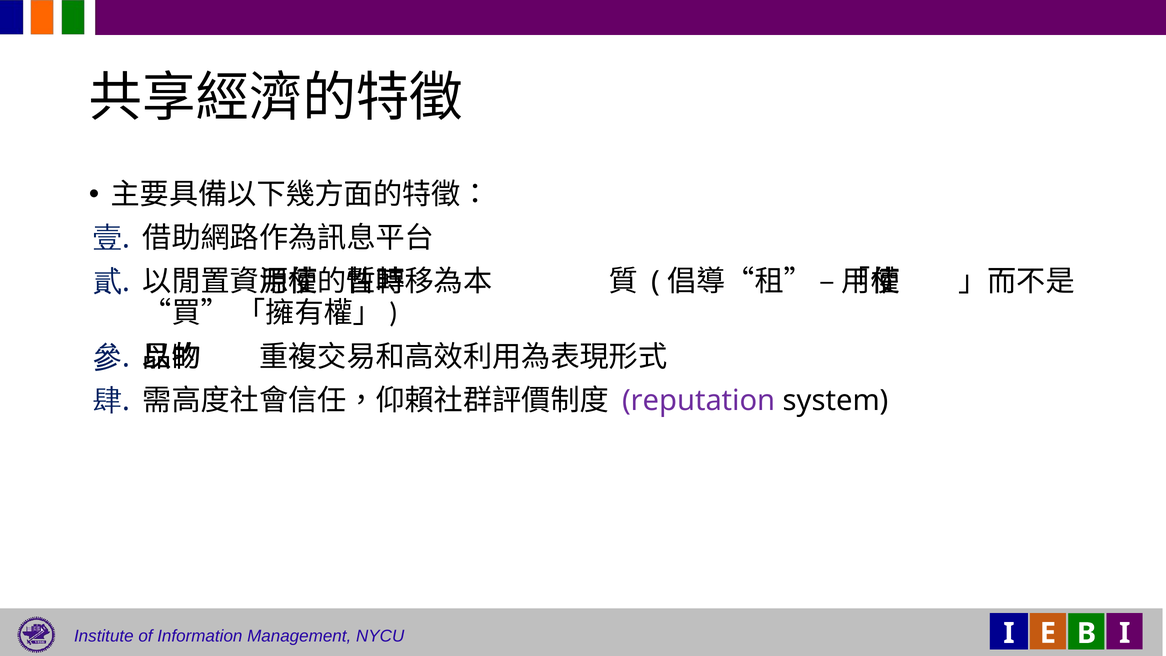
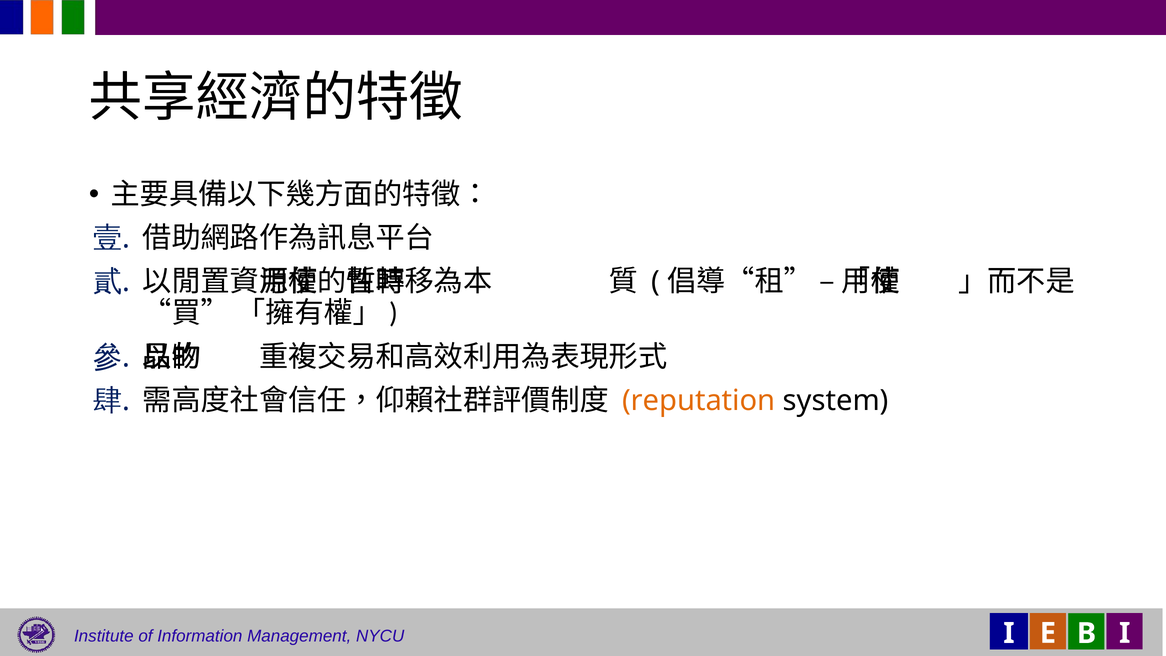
reputation colour: purple -> orange (699, 400)
